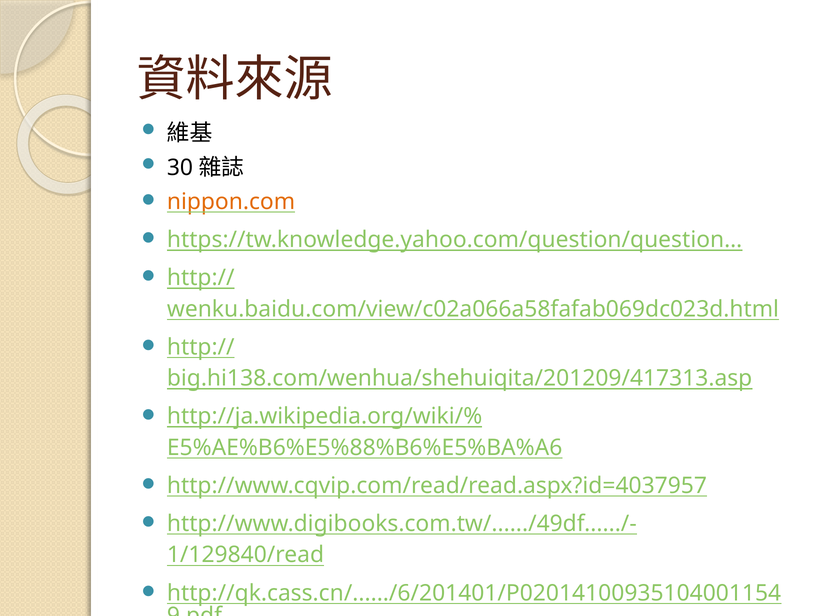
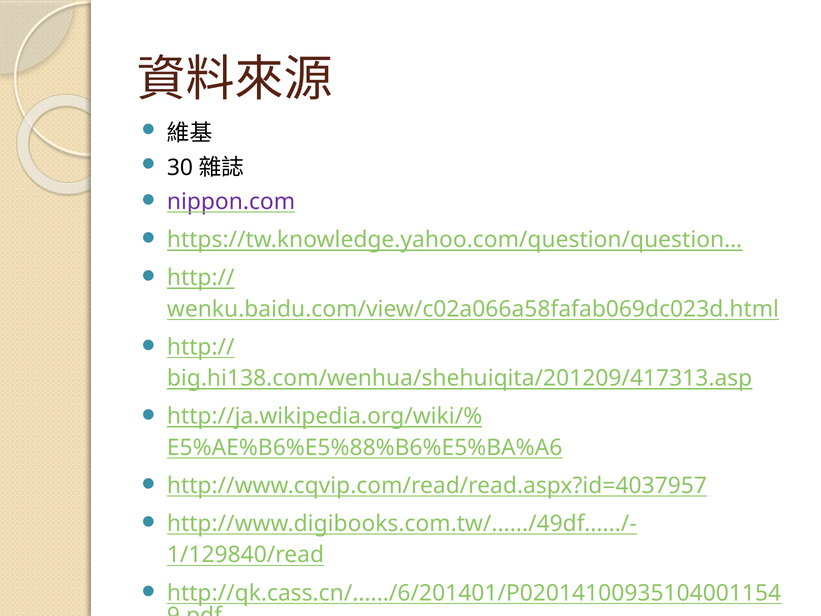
nippon.com colour: orange -> purple (231, 202)
